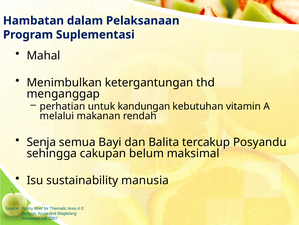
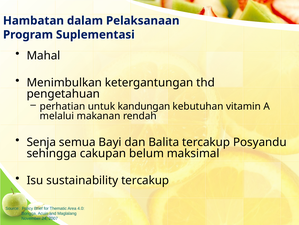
menganggap: menganggap -> pengetahuan (63, 94)
sustainability manusia: manusia -> tercakup (145, 180)
